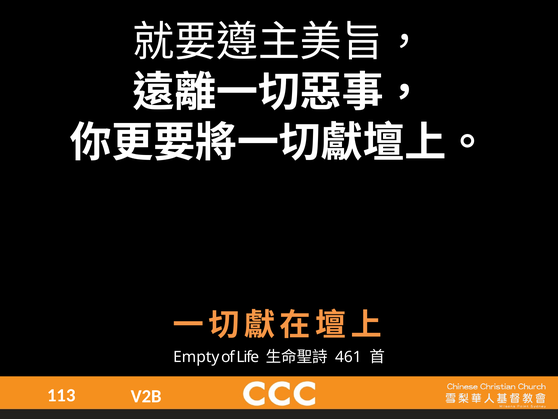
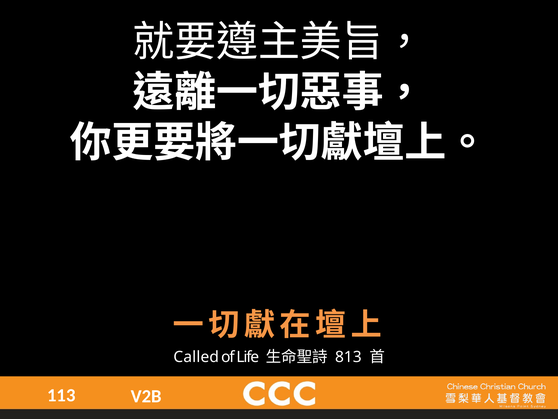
Empty: Empty -> Called (196, 357)
461: 461 -> 813 (348, 357)
